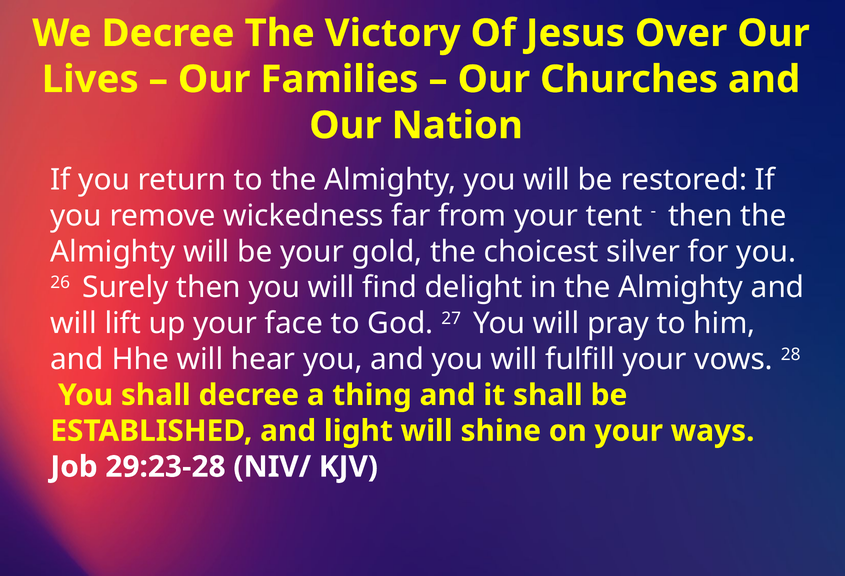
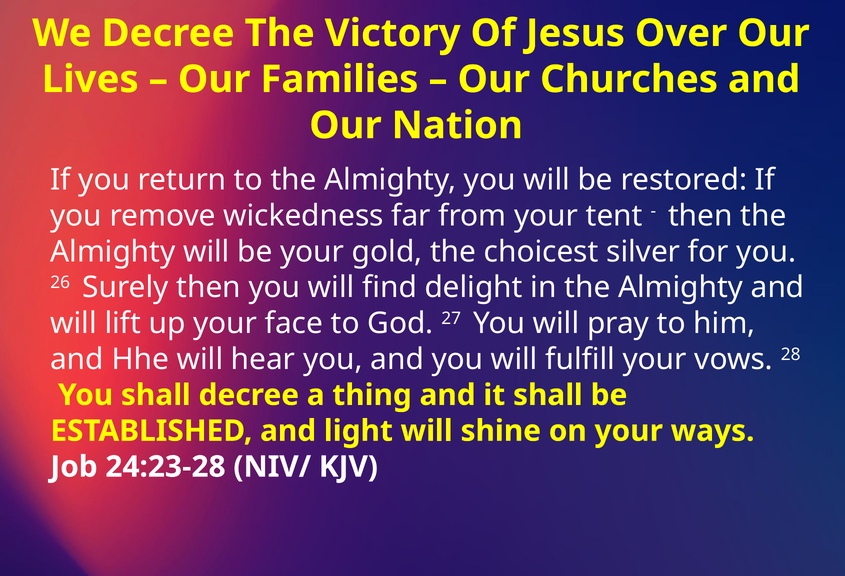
29:23-28: 29:23-28 -> 24:23-28 (166, 467)
